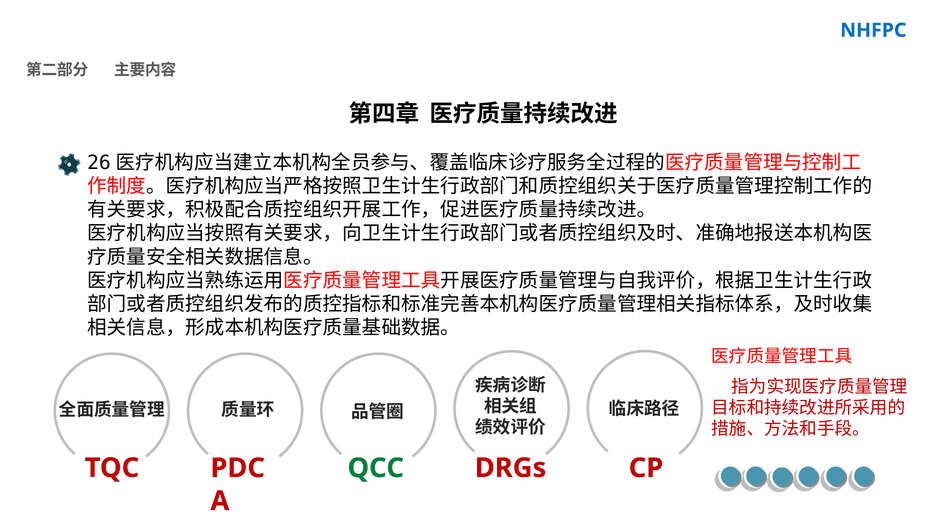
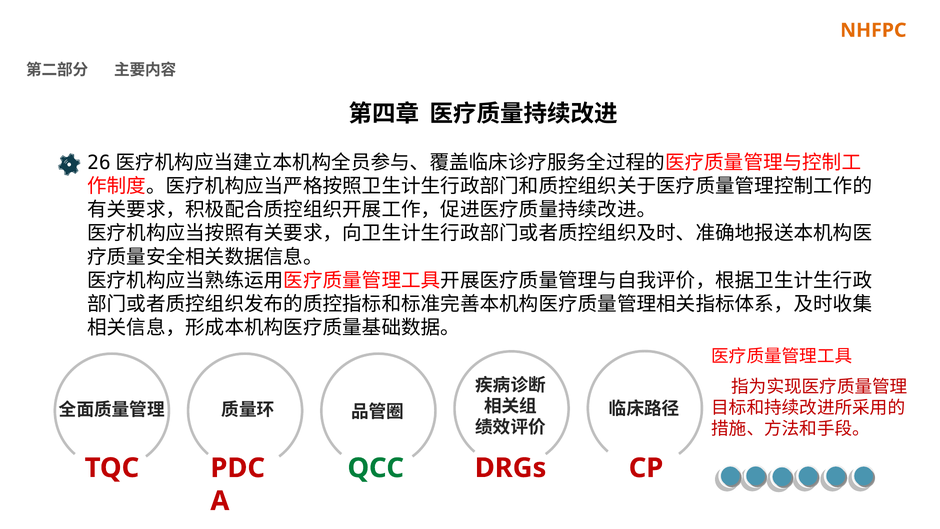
NHFPC colour: blue -> orange (873, 30)
